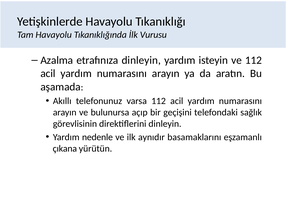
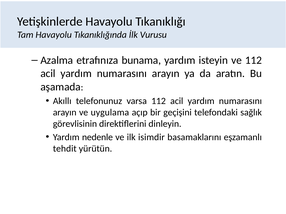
etrafınıza dinleyin: dinleyin -> bunama (141, 60)
bulunursa: bulunursa -> uygulama (110, 113)
aynıdır: aynıdır -> isimdir (151, 137)
çıkana: çıkana -> tehdit (65, 149)
